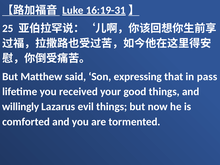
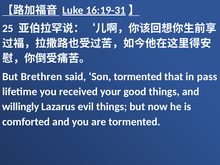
Matthew: Matthew -> Brethren (41, 77)
Son expressing: expressing -> tormented (138, 77)
